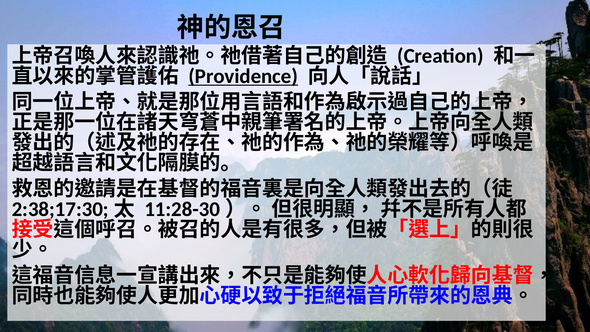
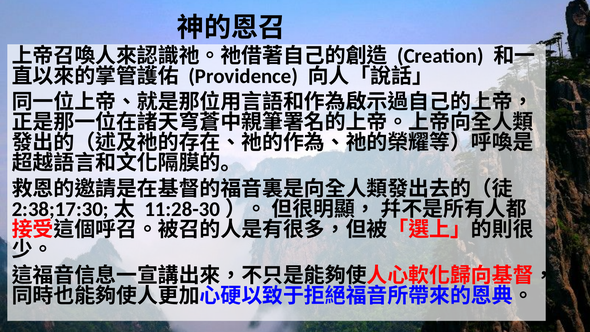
Providence underline: present -> none (243, 76)
